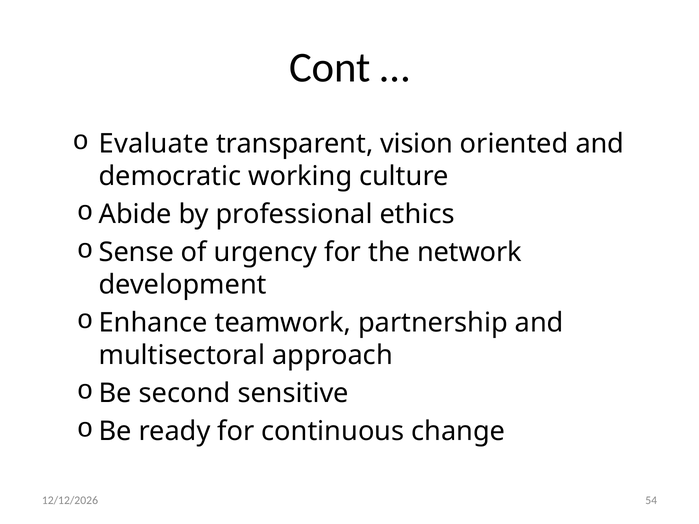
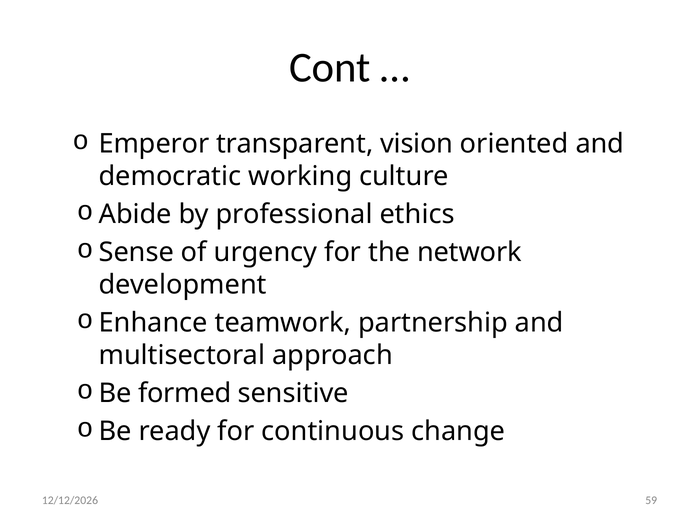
Evaluate: Evaluate -> Emperor (154, 144)
second: second -> formed (185, 394)
54: 54 -> 59 (651, 501)
